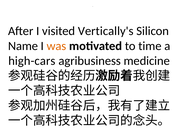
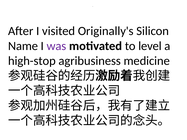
Vertically's: Vertically's -> Originally's (106, 31)
was colour: orange -> purple (56, 46)
time: time -> level (150, 46)
high-cars: high-cars -> high-stop (32, 61)
